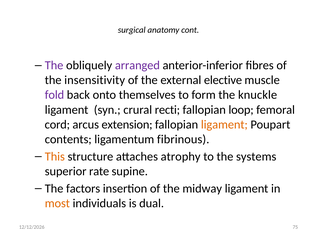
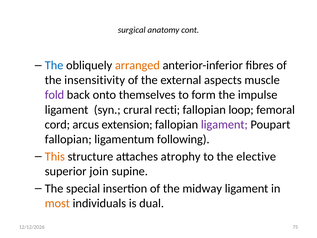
The colour: purple -> blue (54, 65)
arranged colour: purple -> orange (137, 65)
elective: elective -> aspects (223, 80)
knuckle: knuckle -> impulse (258, 95)
ligament colour: orange -> purple (224, 124)
contents: contents -> fallopian (68, 139)
fibrinous: fibrinous -> following (183, 139)
systems: systems -> elective (256, 156)
rate: rate -> join (99, 171)
factors: factors -> special (83, 188)
